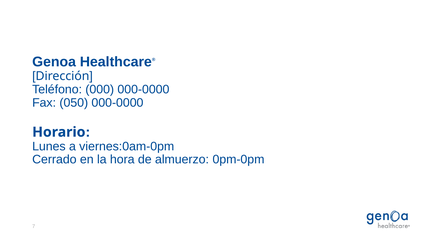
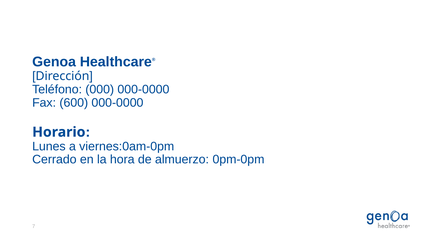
050: 050 -> 600 (74, 103)
